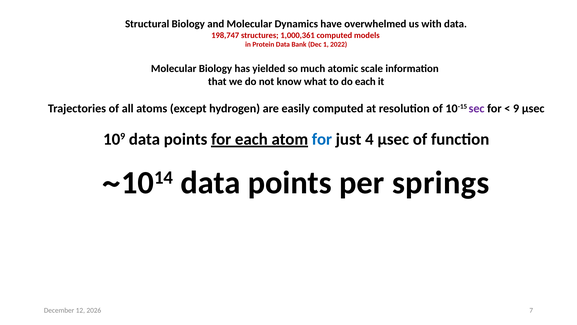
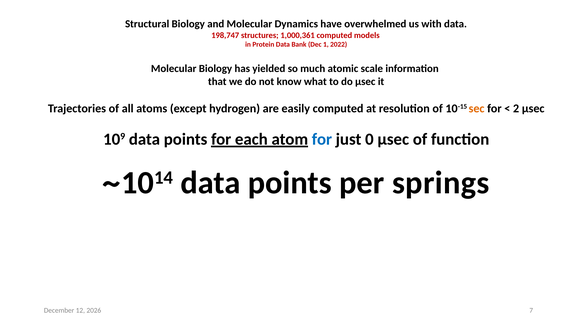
do each: each -> μsec (365, 82)
sec colour: purple -> orange (477, 108)
9: 9 -> 2 (516, 108)
4: 4 -> 0 (369, 139)
